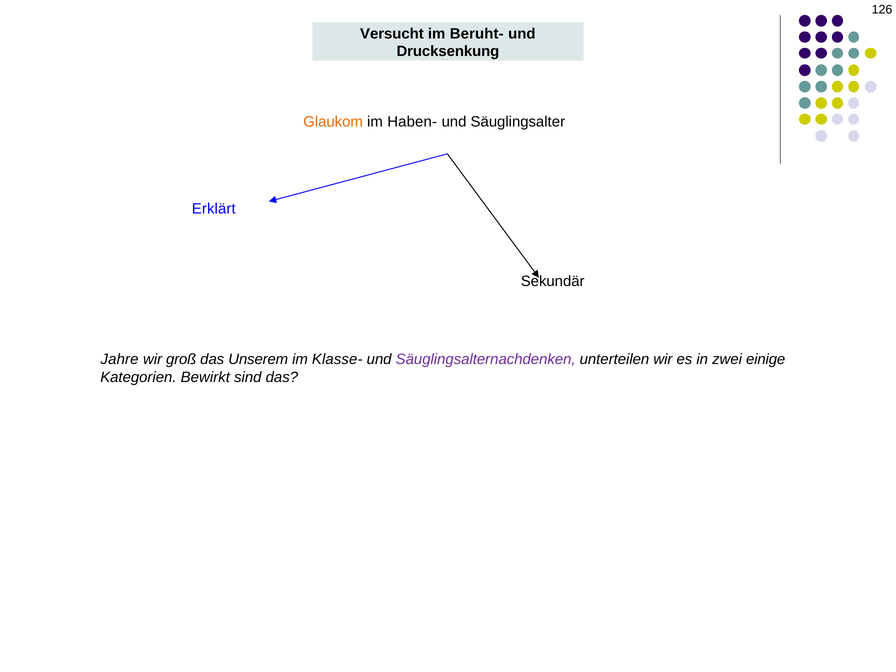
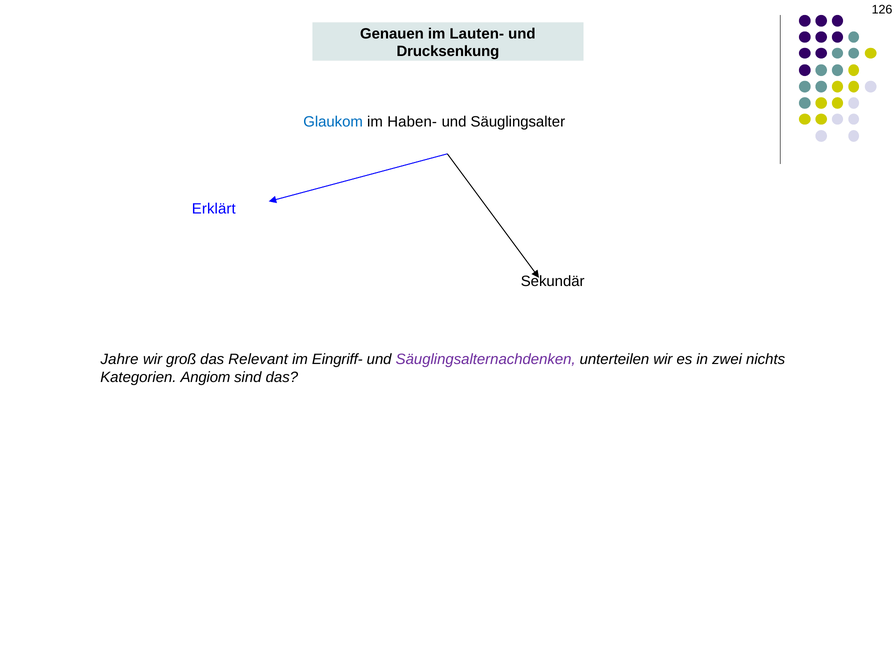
Versucht: Versucht -> Genauen (392, 34)
Beruht-: Beruht- -> Lauten- (477, 34)
Glaukom colour: orange -> blue (333, 122)
Unserem: Unserem -> Relevant (258, 359)
Klasse-: Klasse- -> Eingriff- (337, 359)
einige: einige -> nichts (766, 359)
Bewirkt: Bewirkt -> Angiom (205, 377)
